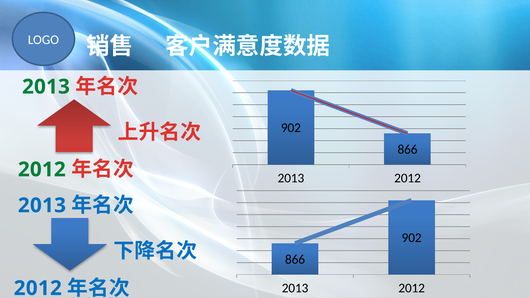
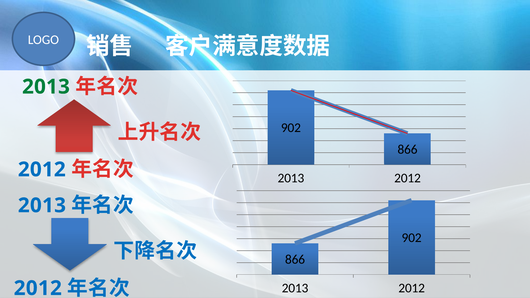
2012 colour: green -> blue (42, 170)
